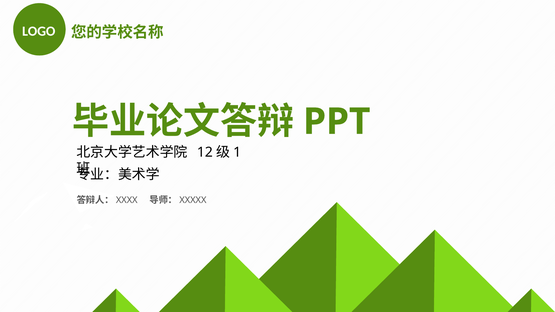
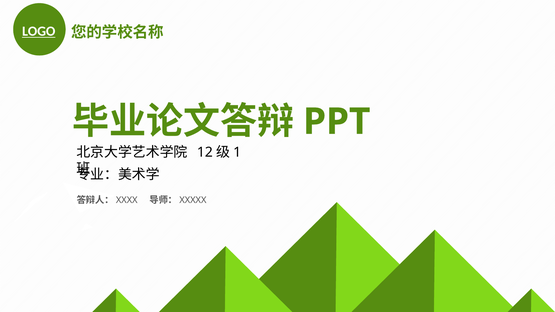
LOGO underline: none -> present (39, 31)
